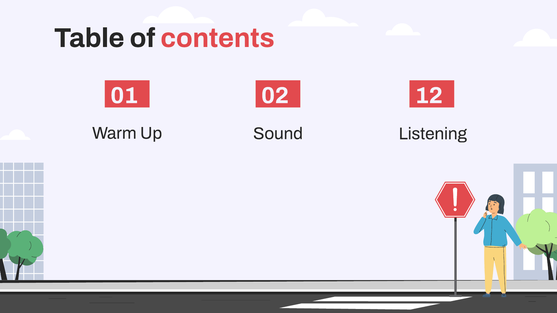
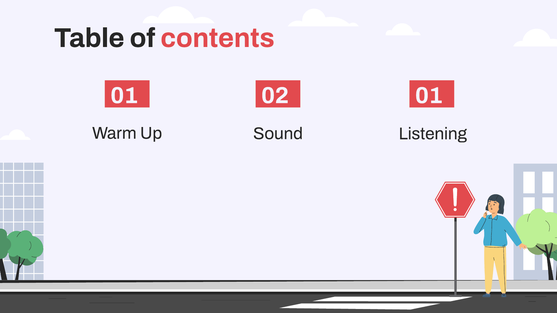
01 12: 12 -> 01 (429, 96)
